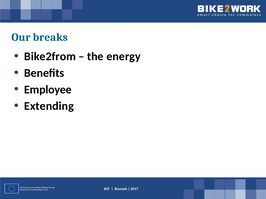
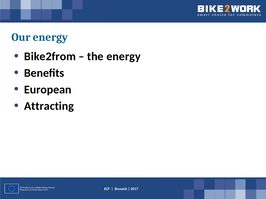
Our breaks: breaks -> energy (50, 37)
Employee: Employee -> European (48, 90)
Extending: Extending -> Attracting (49, 106)
